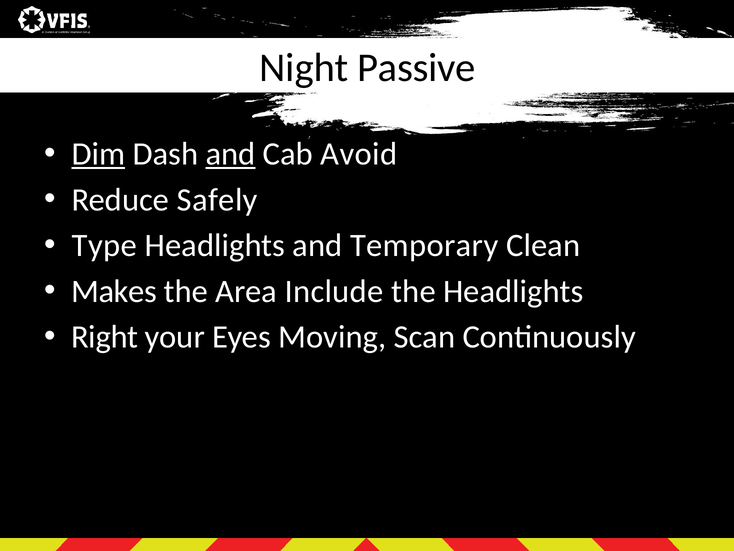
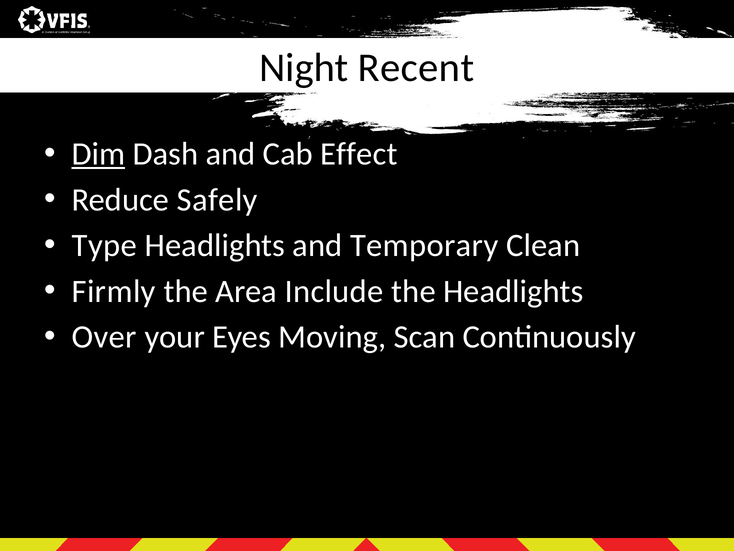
Passive: Passive -> Recent (416, 68)
and underline: present -> none (231, 154)
Avoid: Avoid -> Effect (359, 154)
Makes: Makes -> Firmly (114, 291)
Right: Right -> Over (104, 337)
